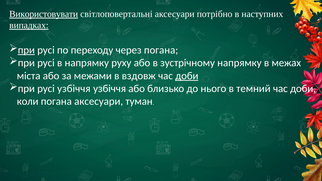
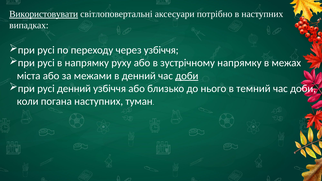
випадках underline: present -> none (29, 25)
при underline: present -> none (26, 50)
через погана: погана -> узбіччя (161, 50)
в вздовж: вздовж -> денний (139, 76)
русі узбіччя: узбіччя -> денний (74, 89)
погана аксесуари: аксесуари -> наступних (99, 102)
